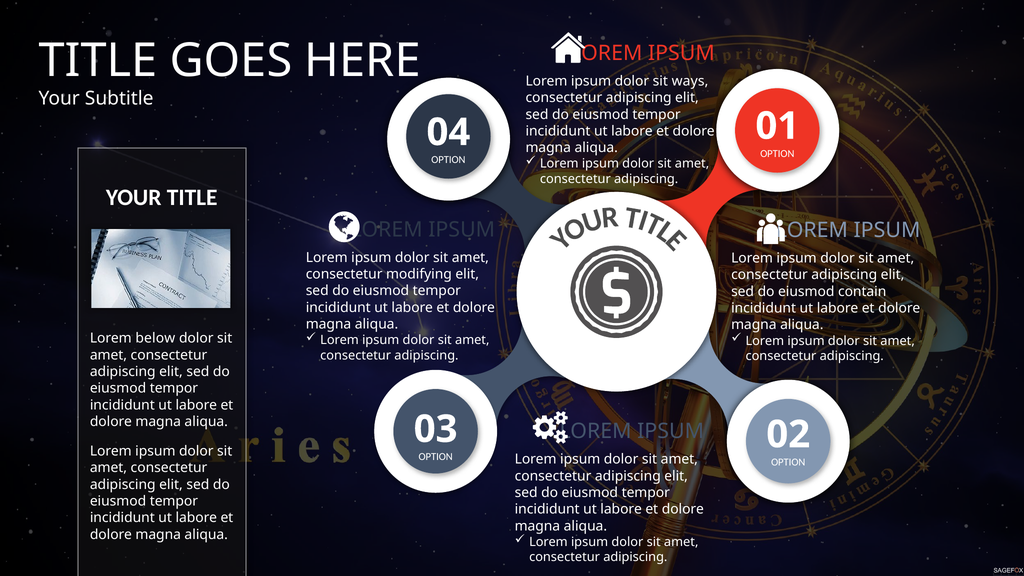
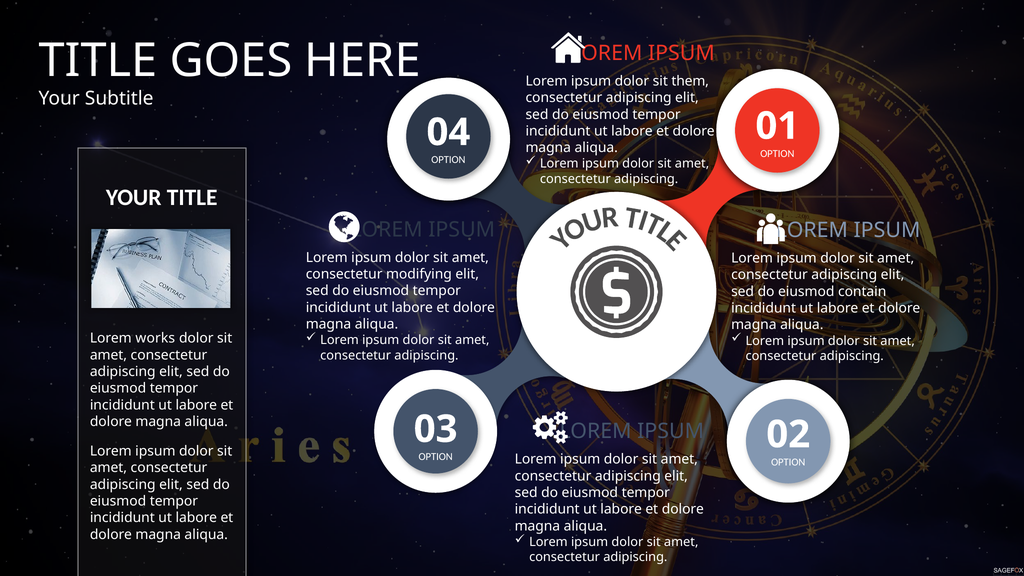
ways: ways -> them (690, 81)
below: below -> works (155, 338)
